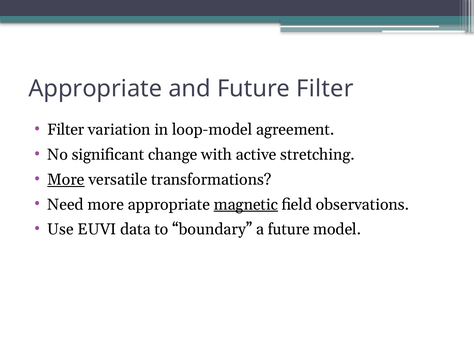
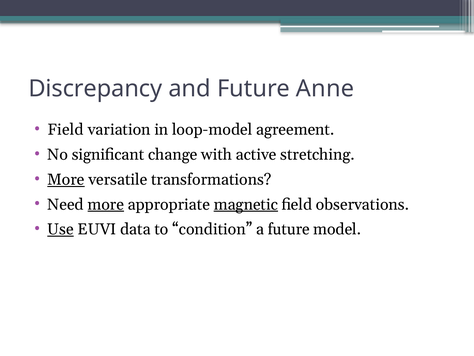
Appropriate: Appropriate -> Discrepancy (95, 89)
Future Filter: Filter -> Anne (325, 89)
Filter: Filter -> Field (66, 130)
more underline: none -> present (106, 204)
Use underline: none -> present (61, 229)
boundary: boundary -> condition (212, 229)
